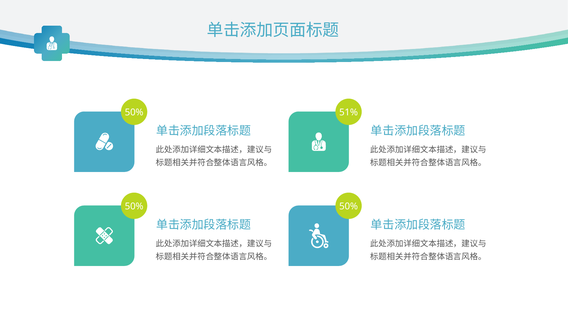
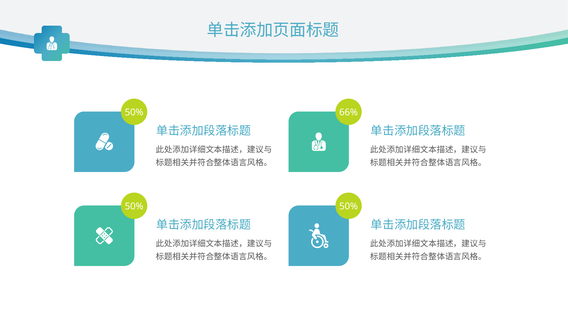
51%: 51% -> 66% (349, 112)
